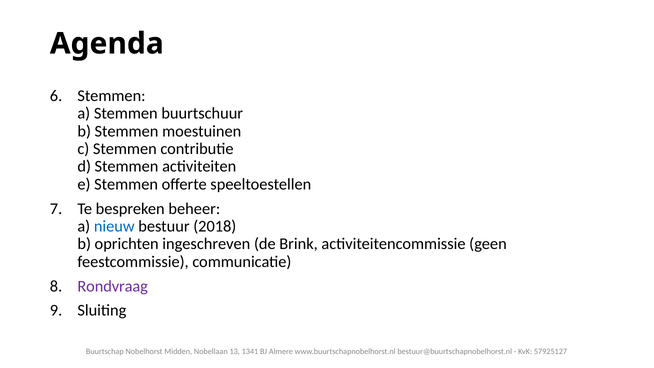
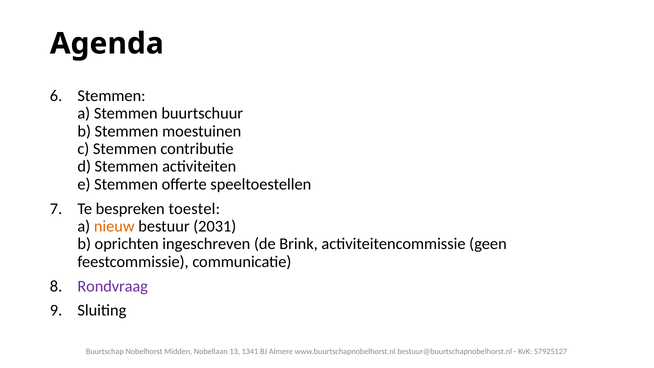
beheer: beheer -> toestel (194, 209)
nieuw colour: blue -> orange (114, 226)
2018: 2018 -> 2031 (215, 226)
